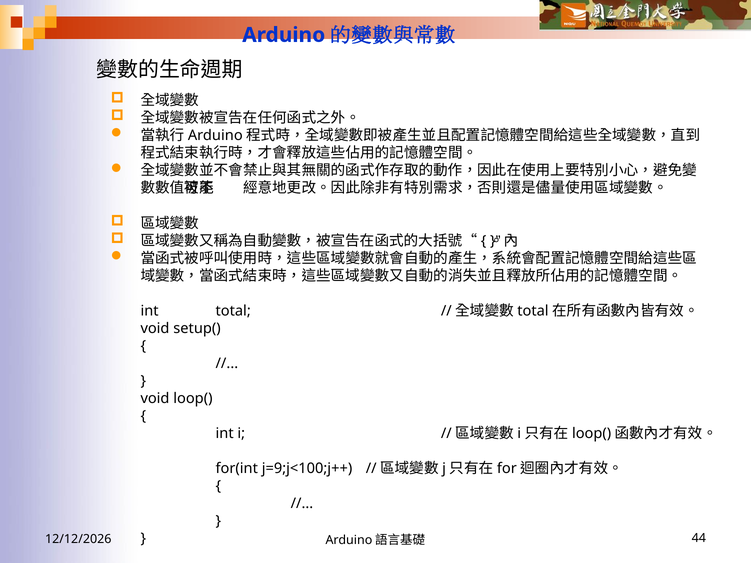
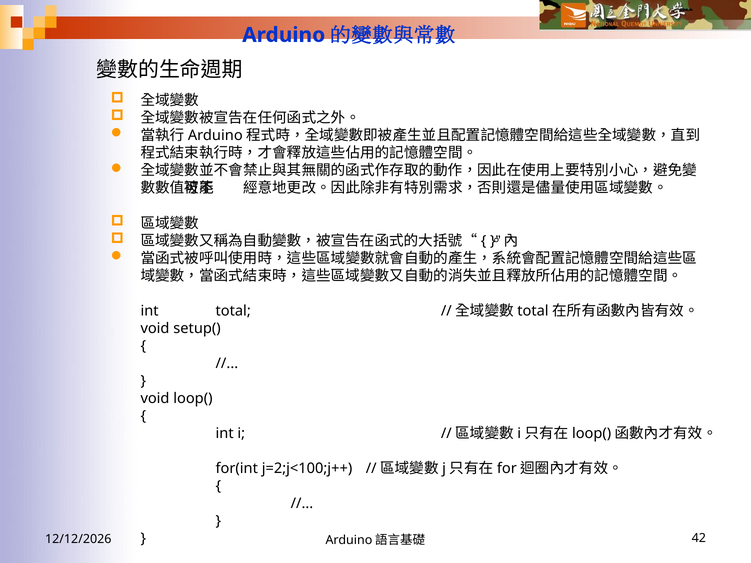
j=9;j<100;j++: j=9;j<100;j++ -> j=2;j<100;j++ (307, 469)
44: 44 -> 42 (699, 538)
